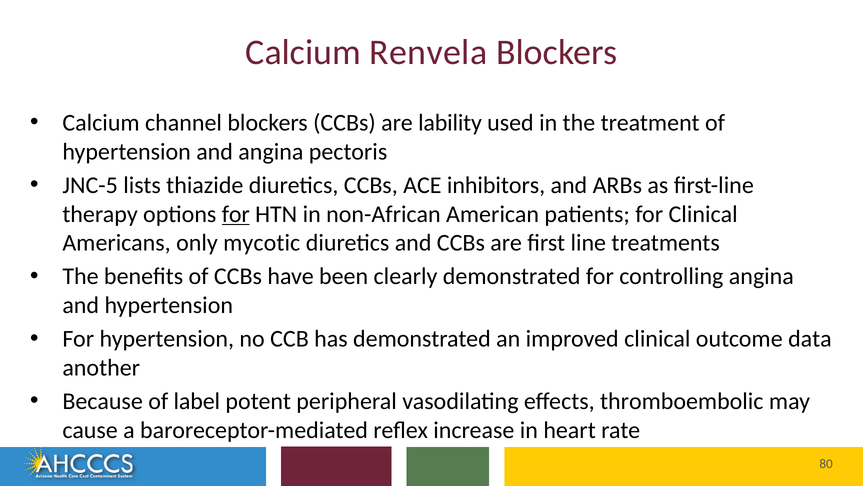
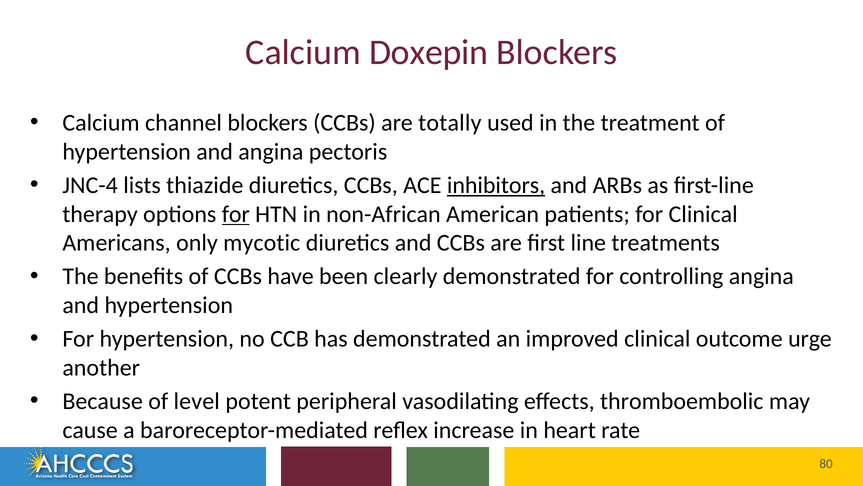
Renvela: Renvela -> Doxepin (429, 52)
lability: lability -> totally (450, 123)
JNC-5: JNC-5 -> JNC-4 (90, 185)
inhibitors underline: none -> present (496, 185)
data: data -> urge (810, 339)
label: label -> level (197, 401)
